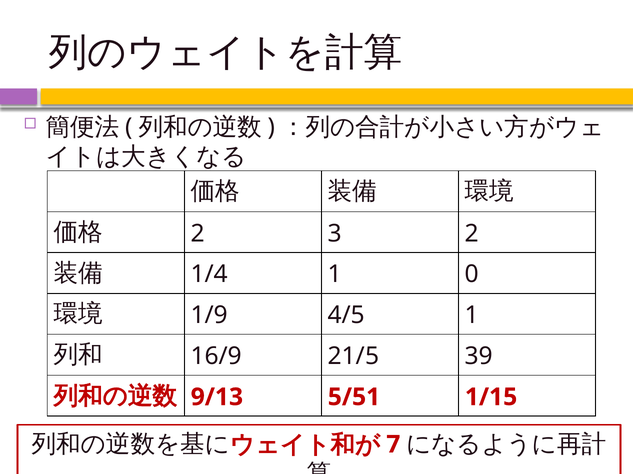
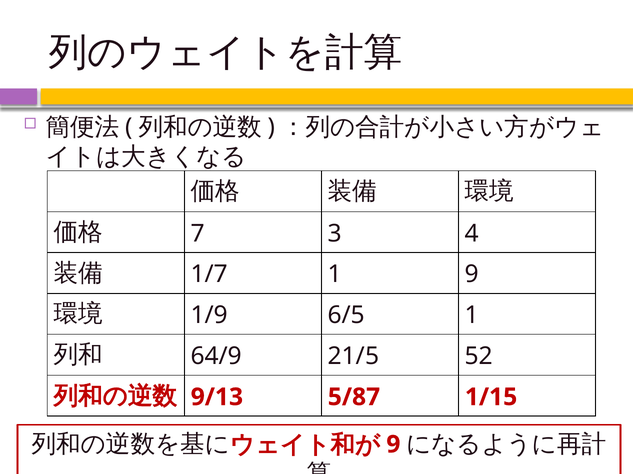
2: 2 -> 7 (198, 234)
3 2: 2 -> 4 (472, 234)
1/4: 1/4 -> 1/7 (209, 275)
1 0: 0 -> 9 (472, 275)
4/5: 4/5 -> 6/5 (346, 316)
16/9: 16/9 -> 64/9 (216, 357)
39: 39 -> 52 (479, 357)
5/51: 5/51 -> 5/87 (354, 398)
7: 7 -> 9 (393, 445)
